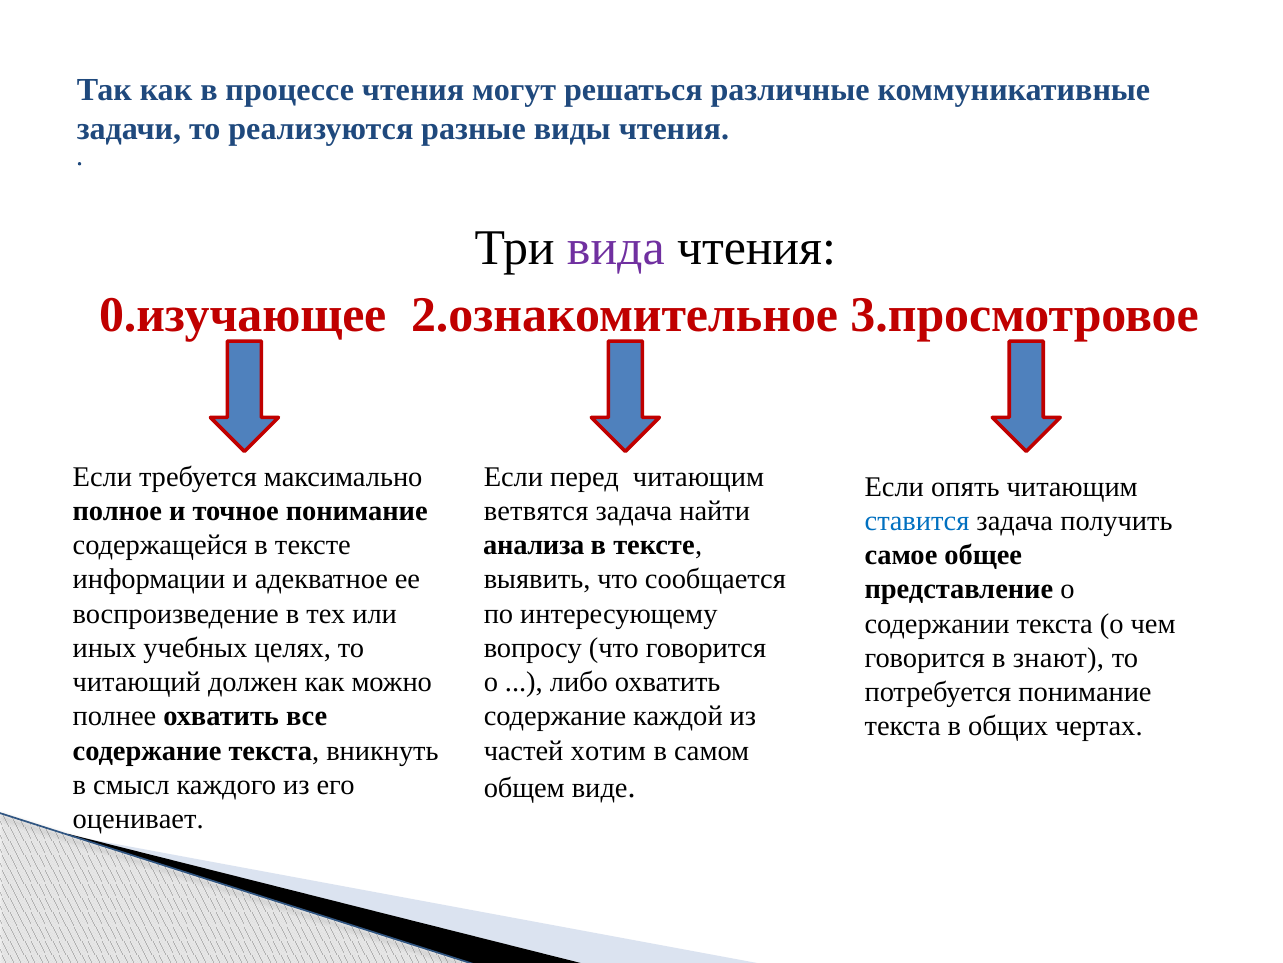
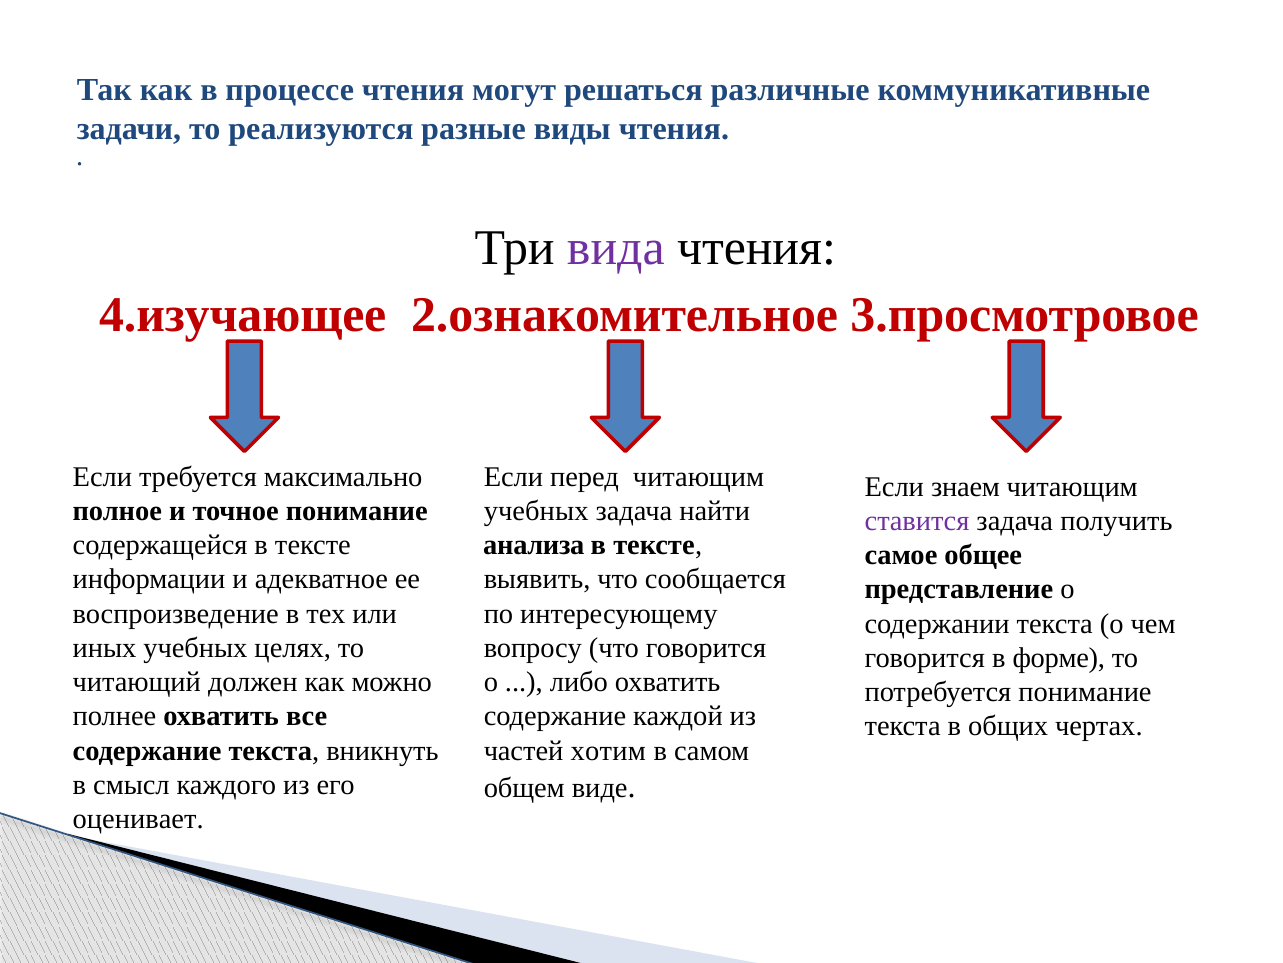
0.изучающее: 0.изучающее -> 4.изучающее (243, 315)
опять: опять -> знаем (966, 486)
ветвятся: ветвятся -> учебных (536, 511)
ставится colour: blue -> purple (917, 521)
знают: знают -> форме (1059, 657)
